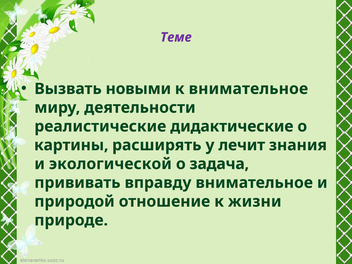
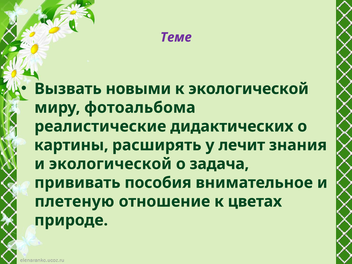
к внимательное: внимательное -> экологической (249, 89)
деятельности: деятельности -> фотоальбома (140, 108)
дидактические: дидактические -> дидактических (232, 126)
вправду: вправду -> пособия (158, 183)
природой: природой -> плетеную (74, 201)
жизни: жизни -> цветах (255, 201)
